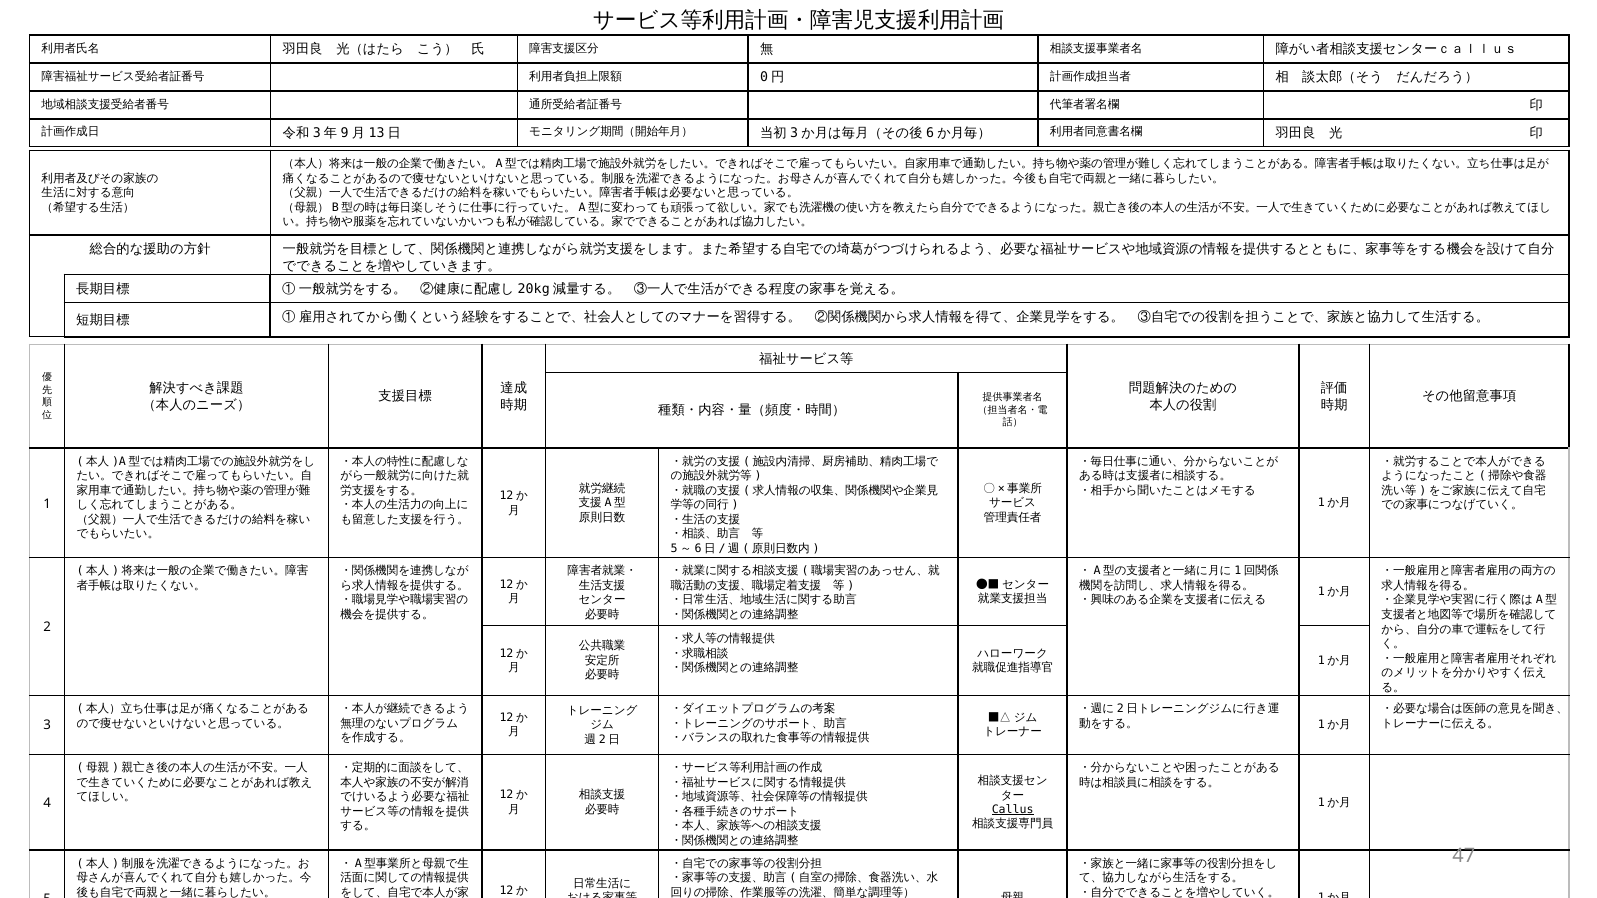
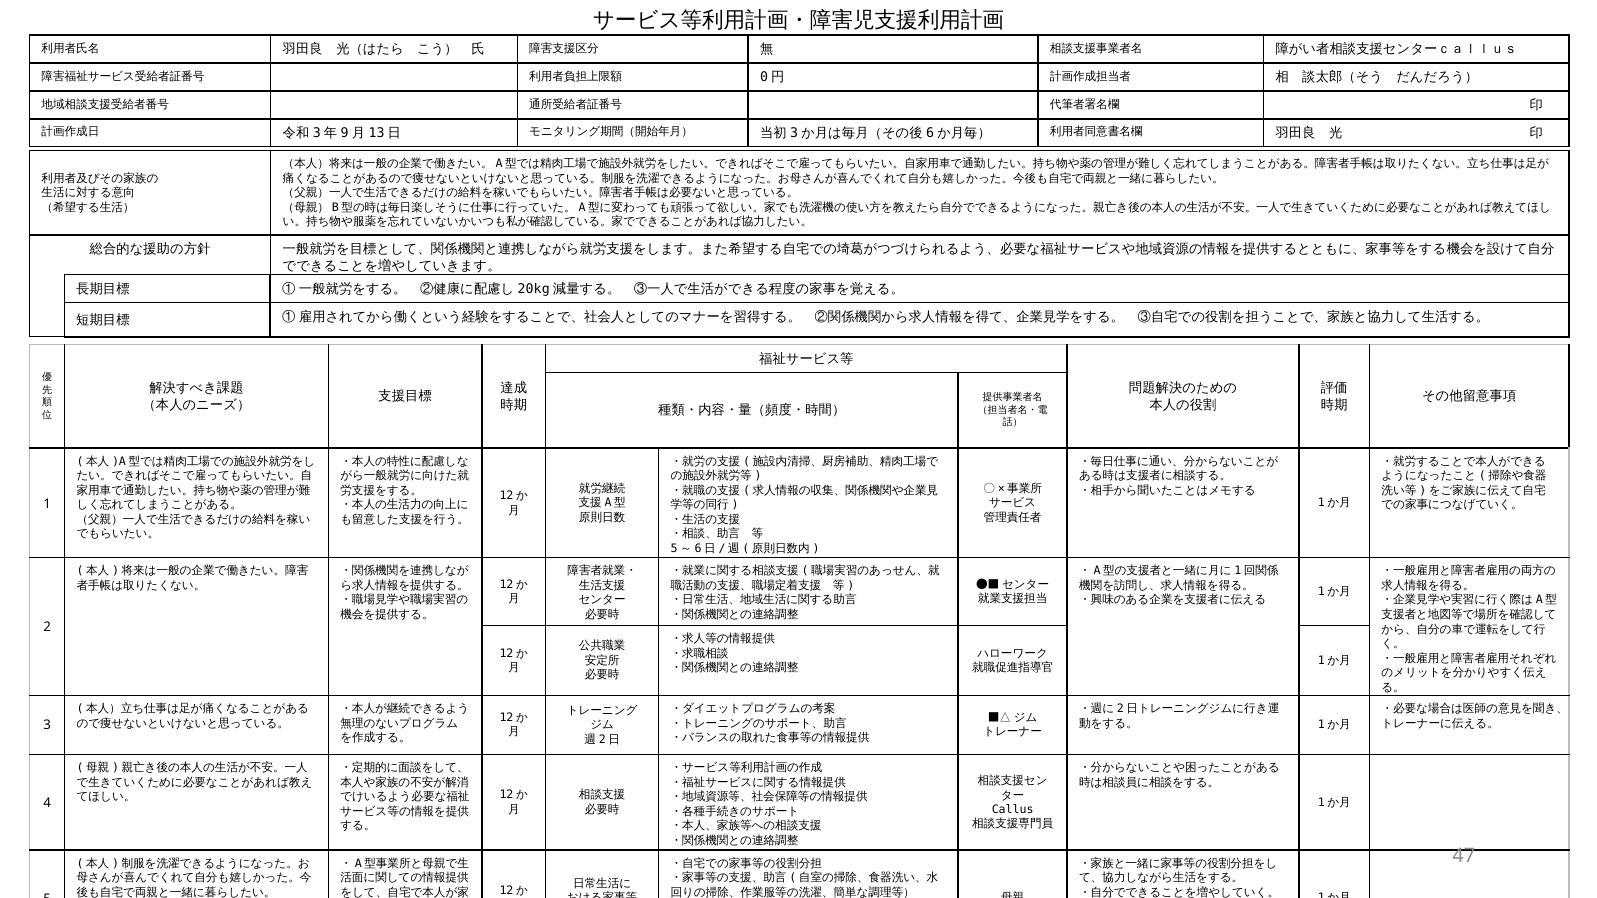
Callus underline: present -> none (1013, 810)
